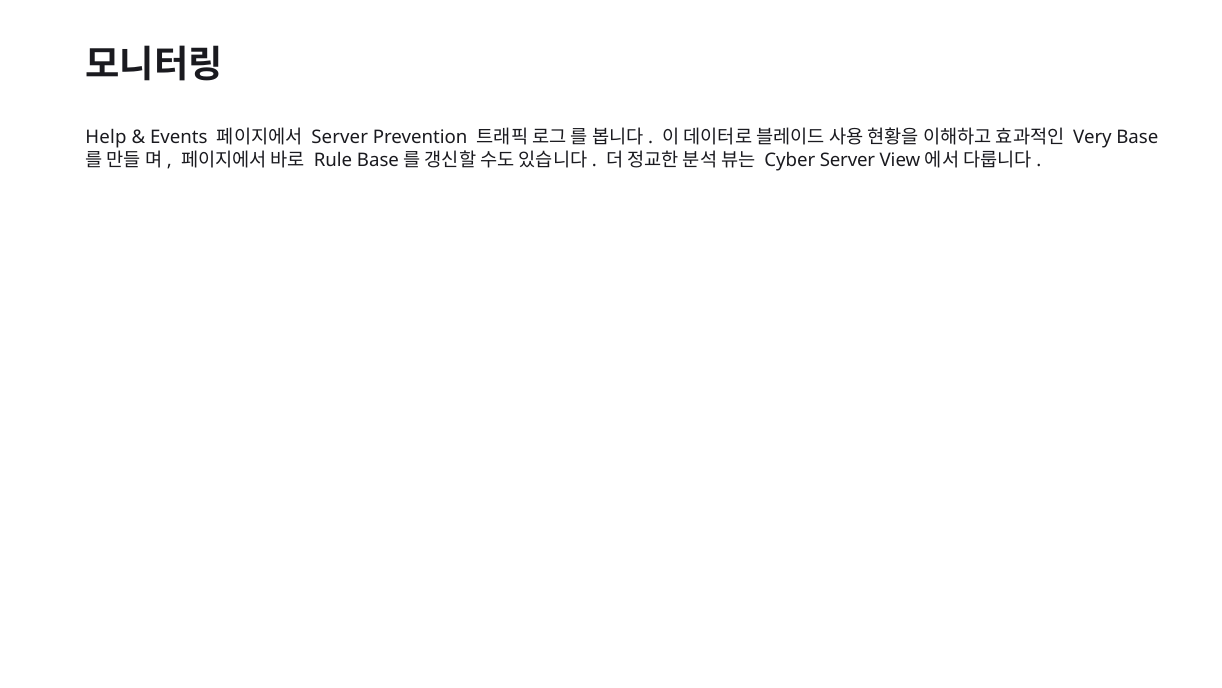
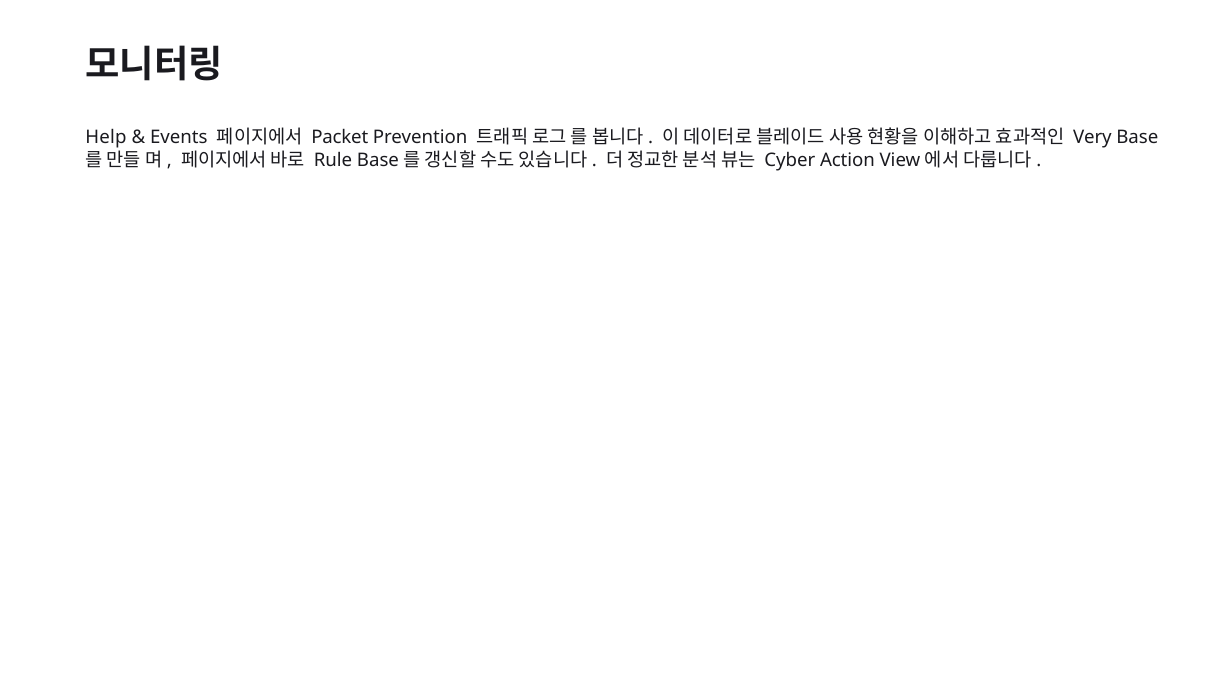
Server: Server -> Packet (340, 138)
Cyber Server: Server -> Action (847, 160)
